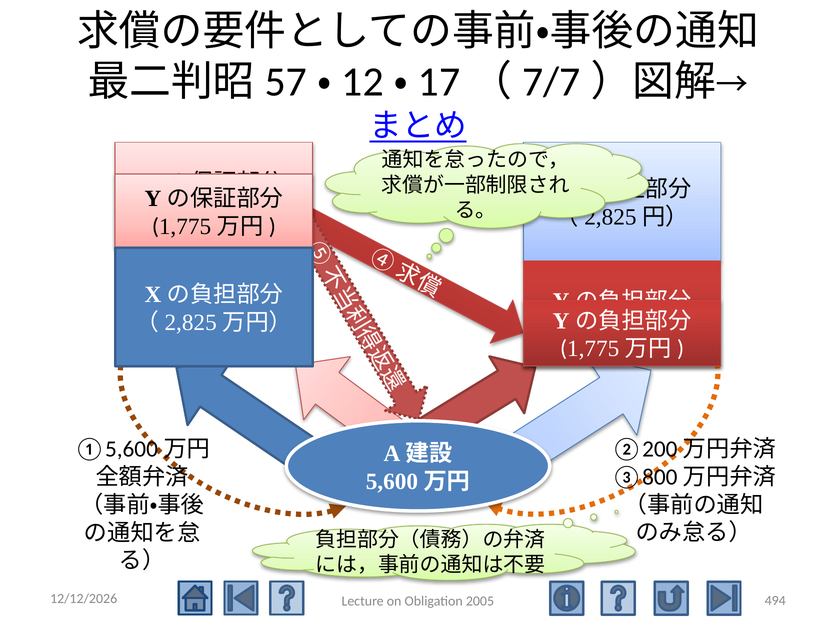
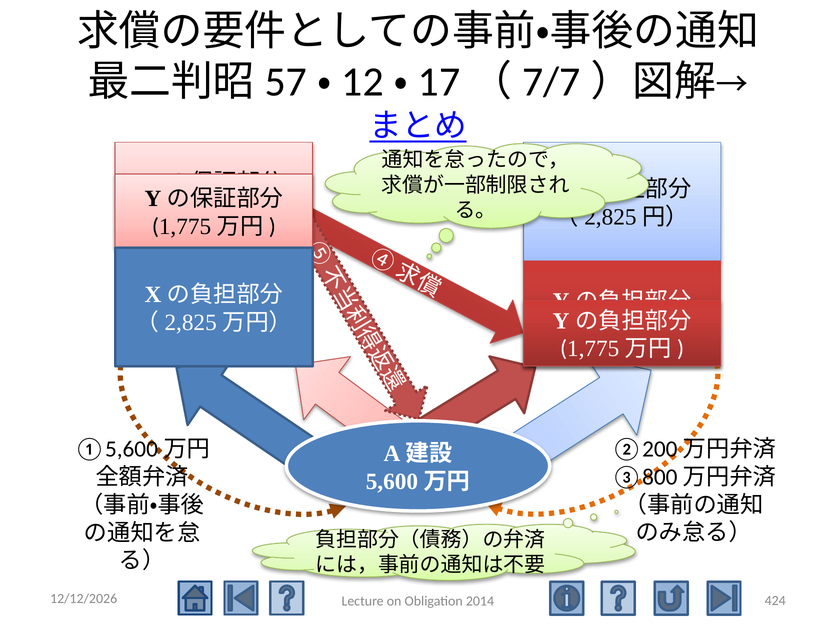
494: 494 -> 424 (775, 600)
2005: 2005 -> 2014 (480, 601)
